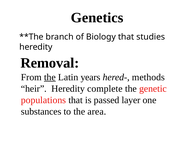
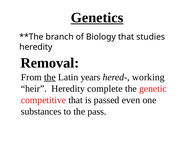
Genetics underline: none -> present (97, 18)
methods: methods -> working (148, 77)
populations: populations -> competitive (43, 100)
layer: layer -> even (131, 100)
area: area -> pass (97, 112)
